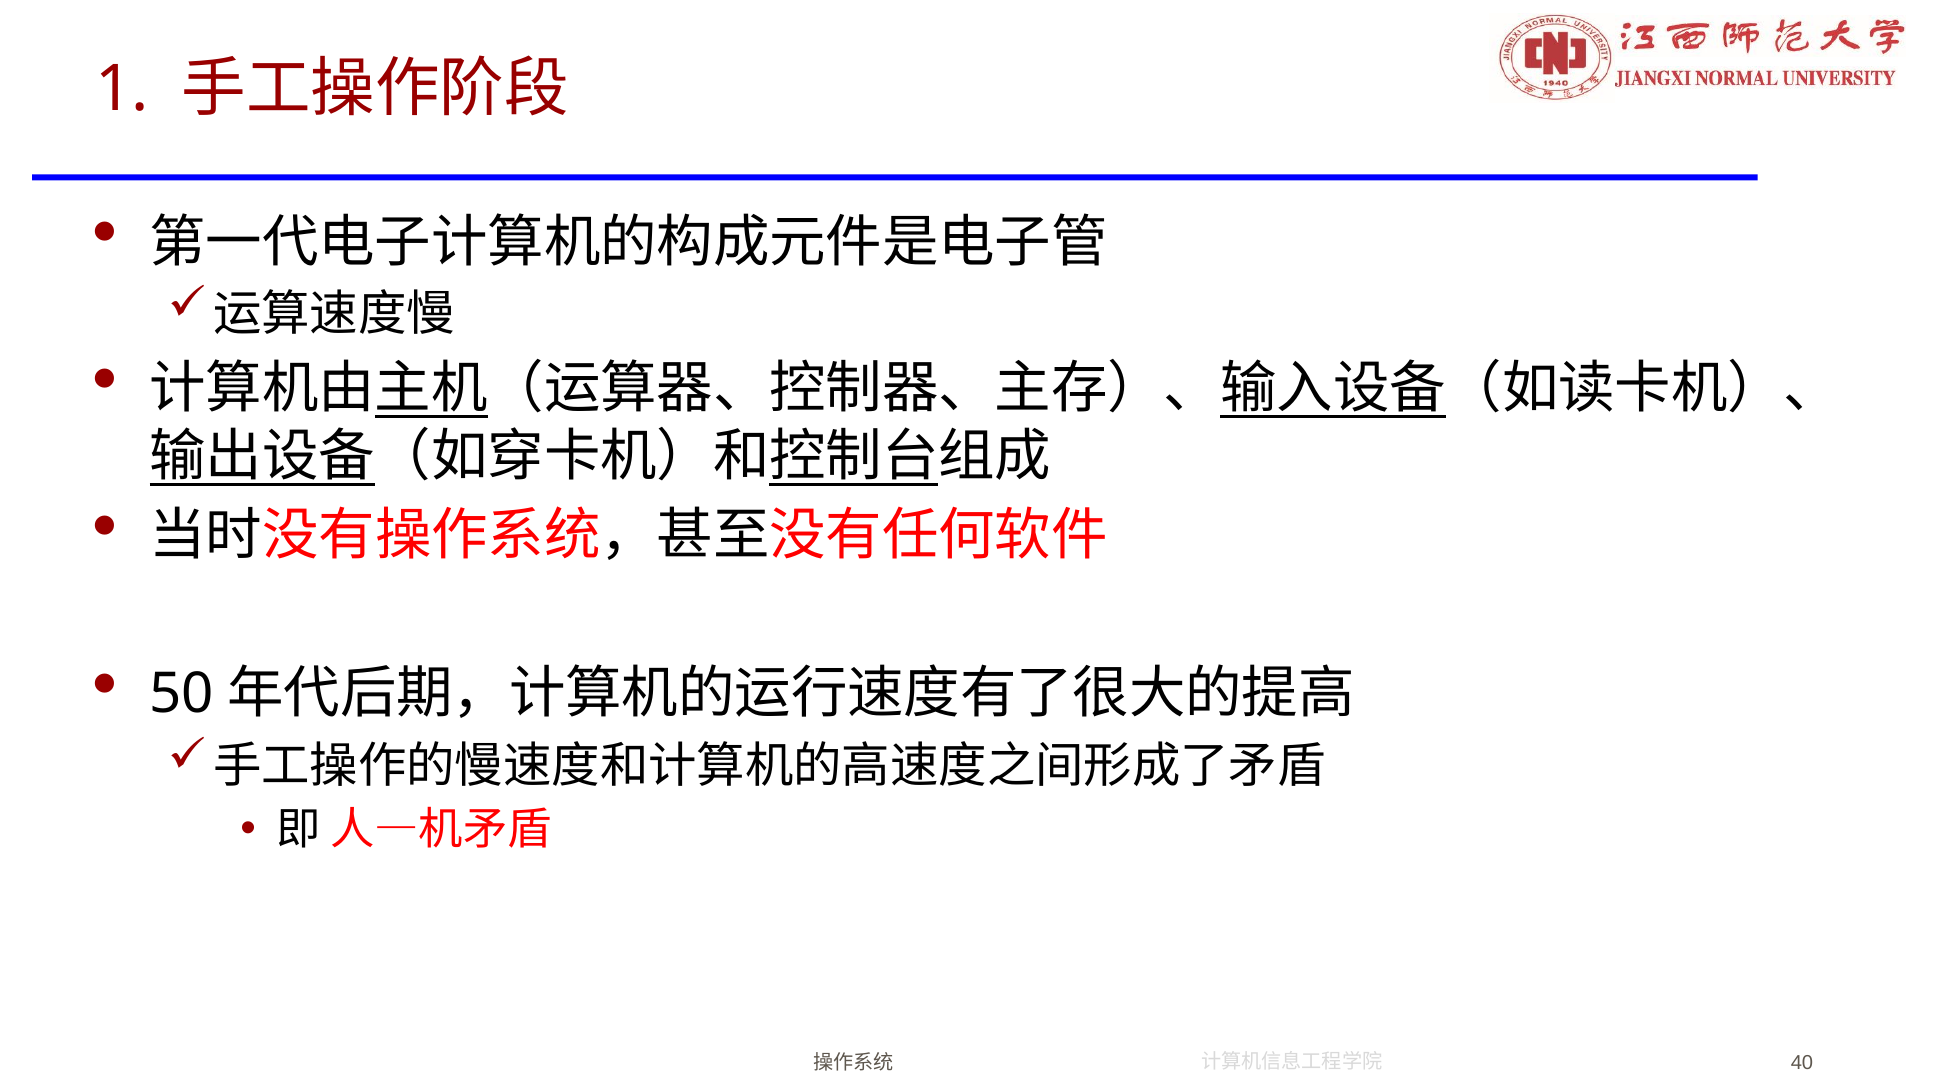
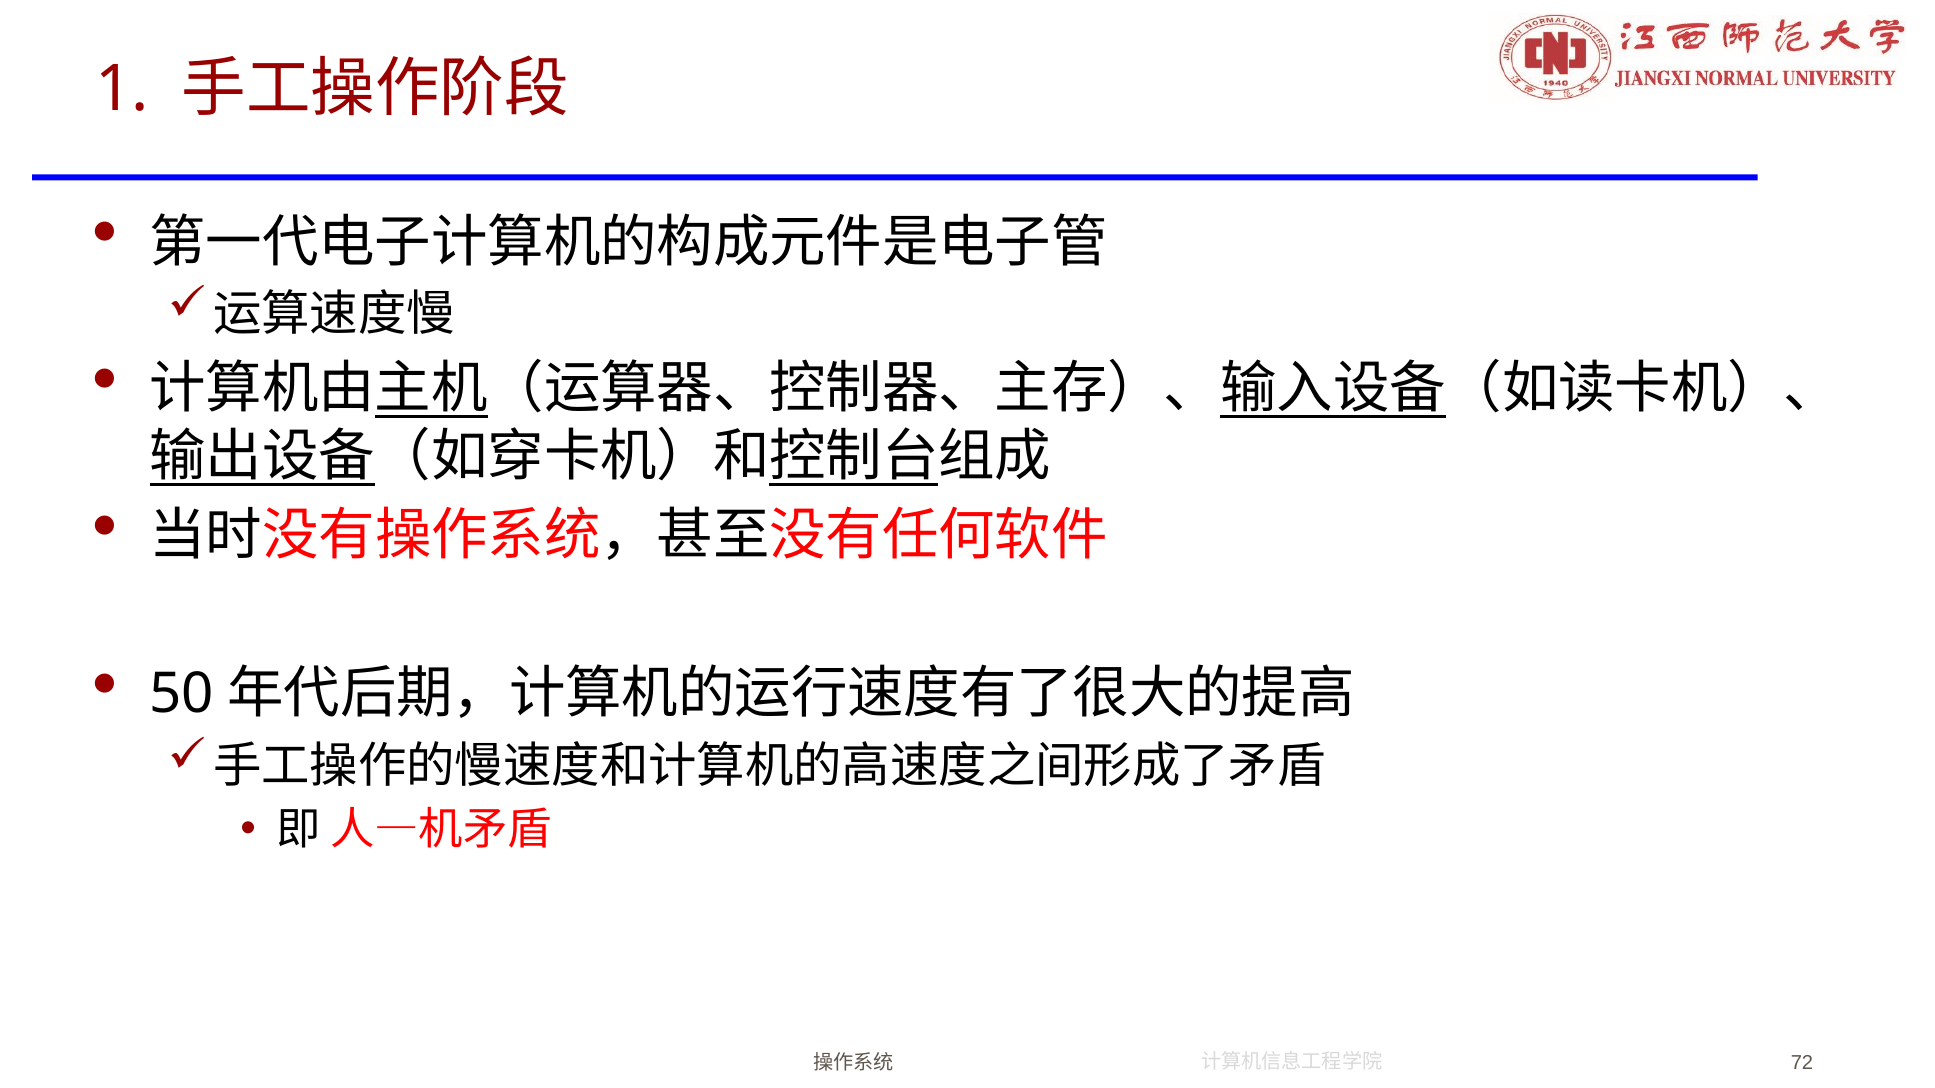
40: 40 -> 72 (1802, 1063)
